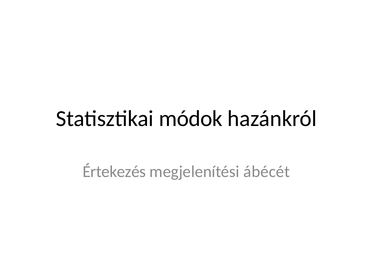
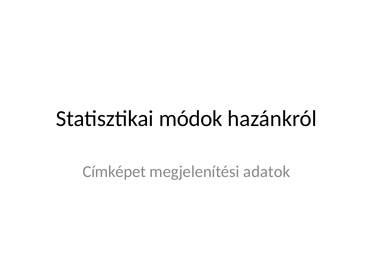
Értekezés: Értekezés -> Címképet (114, 171)
ábécét: ábécét -> adatok (267, 171)
